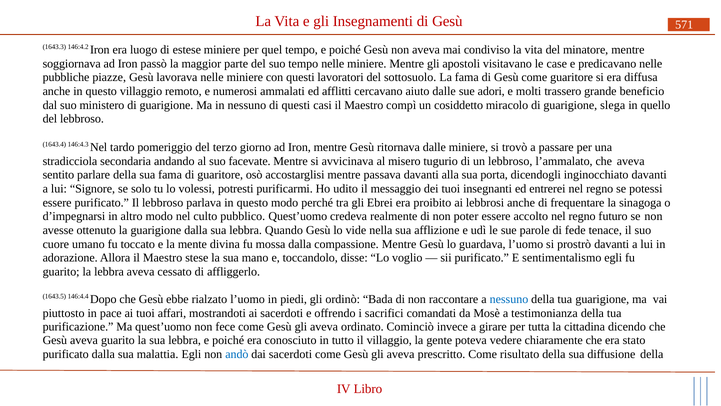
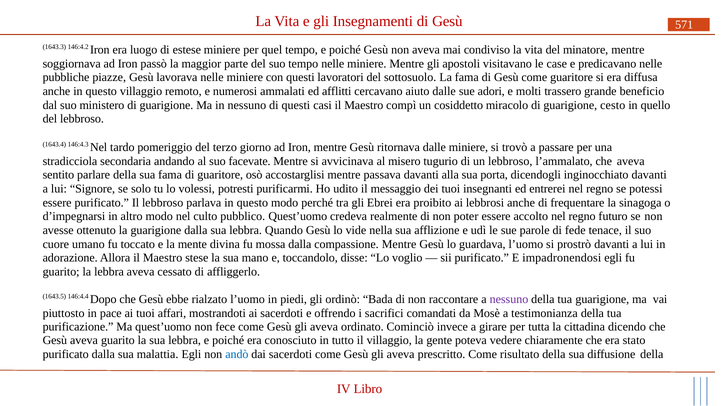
slega: slega -> cesto (613, 105)
sentimentalismo: sentimentalismo -> impadronendosi (562, 258)
nessuno colour: blue -> purple (509, 299)
